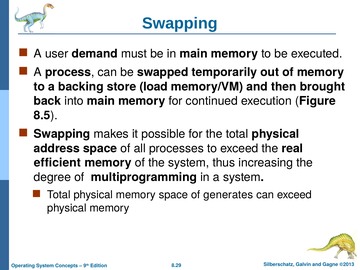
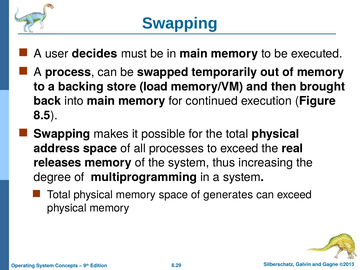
demand: demand -> decides (95, 54)
efficient: efficient -> releases (58, 163)
